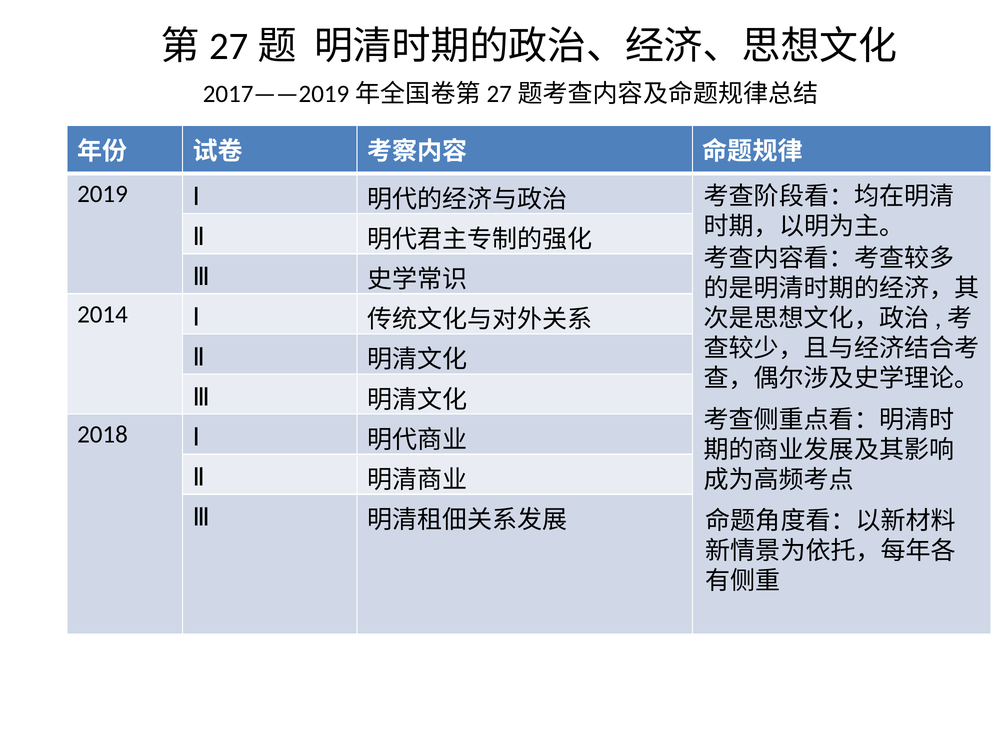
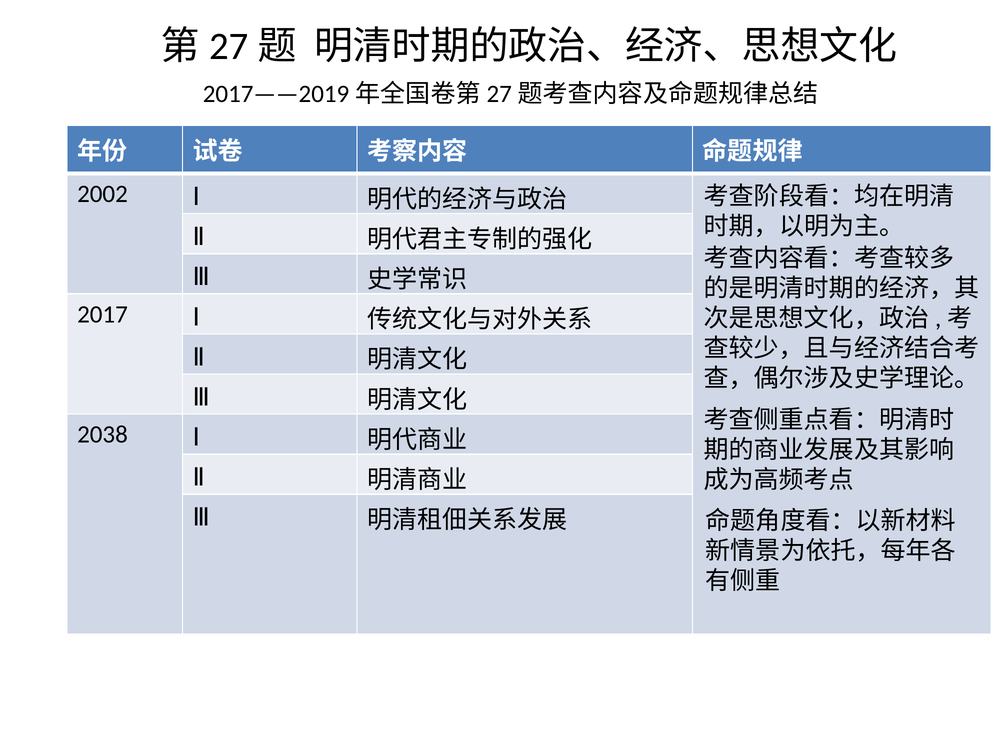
2019: 2019 -> 2002 (102, 194)
2014: 2014 -> 2017 (102, 314)
2018: 2018 -> 2038 (102, 435)
